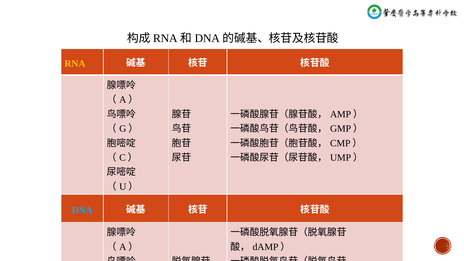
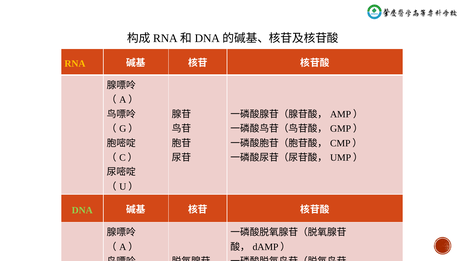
DNA colour: light blue -> light green (82, 210)
